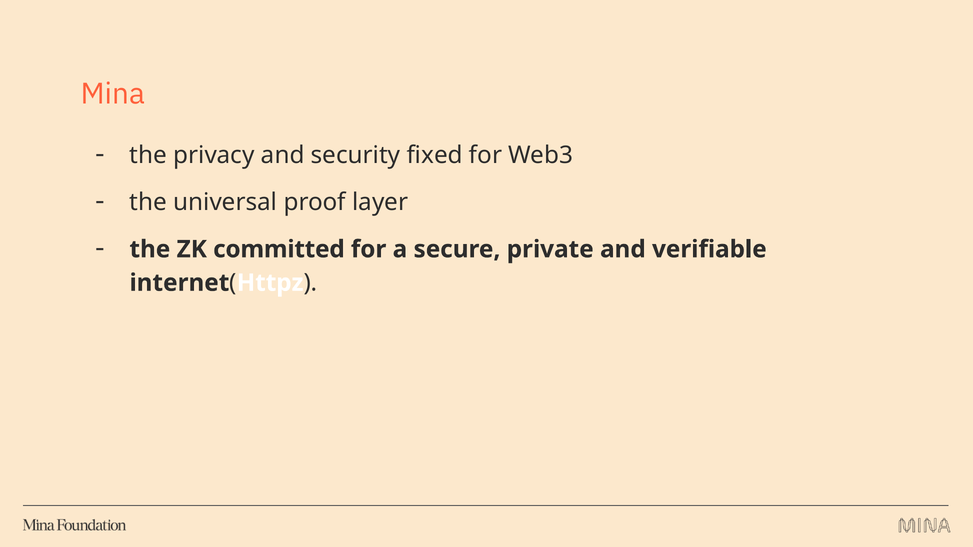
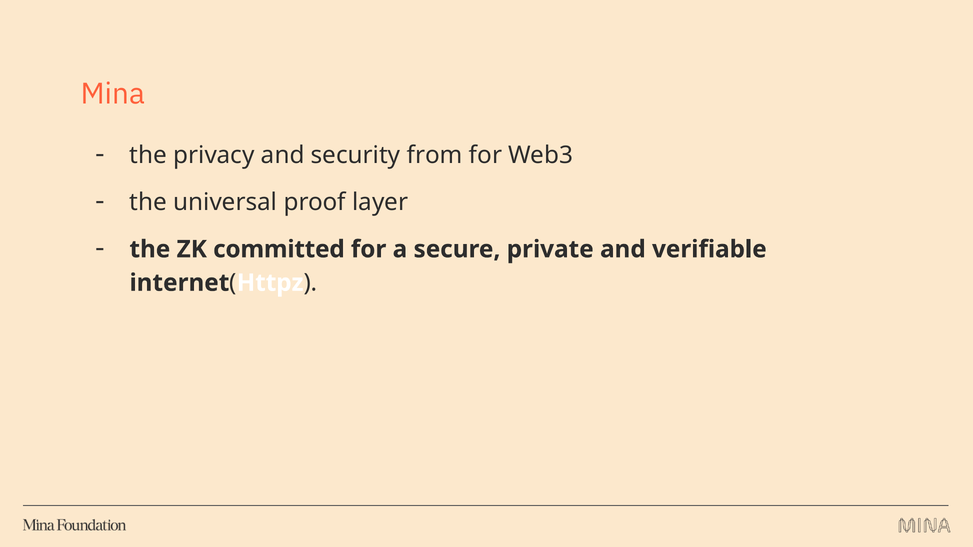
fixed: fixed -> from (435, 155)
